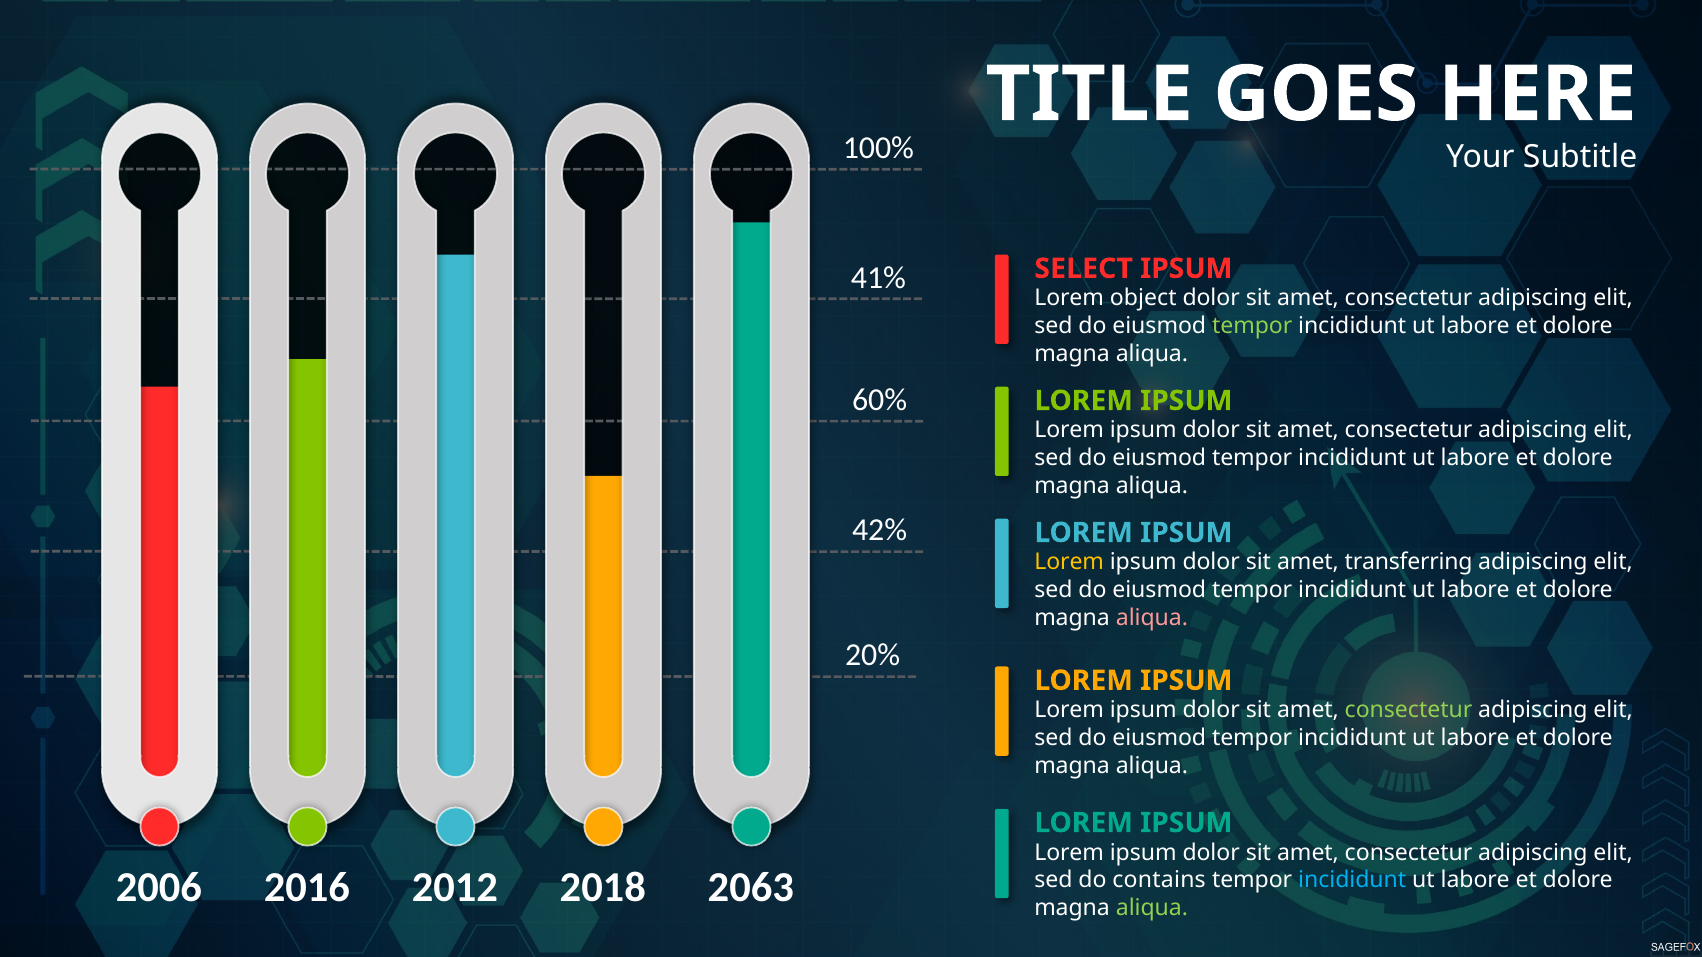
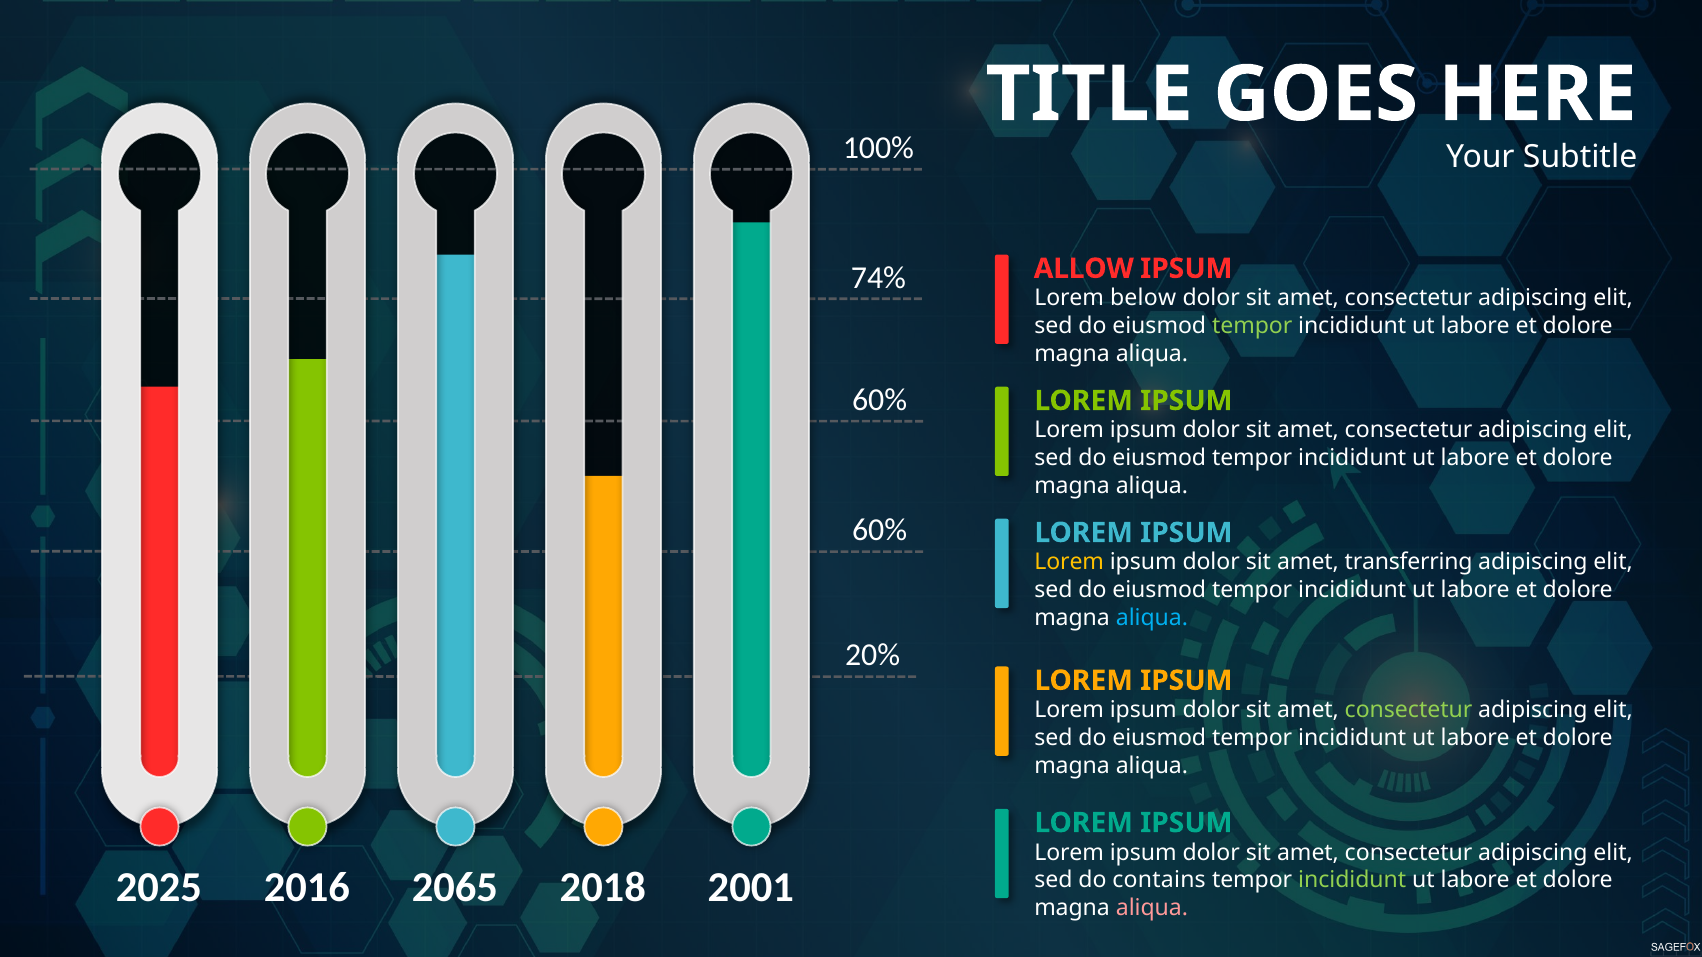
SELECT: SELECT -> ALLOW (1084, 269)
41%: 41% -> 74% (878, 278)
object: object -> below (1143, 298)
42%: 42% -> 60% (880, 531)
aliqua colour: pink -> light blue (1152, 618)
2006: 2006 -> 2025 (159, 888)
2012: 2012 -> 2065 (455, 888)
2063: 2063 -> 2001 (751, 888)
incididunt colour: light blue -> light green (1352, 880)
aliqua colour: light green -> pink (1152, 908)
